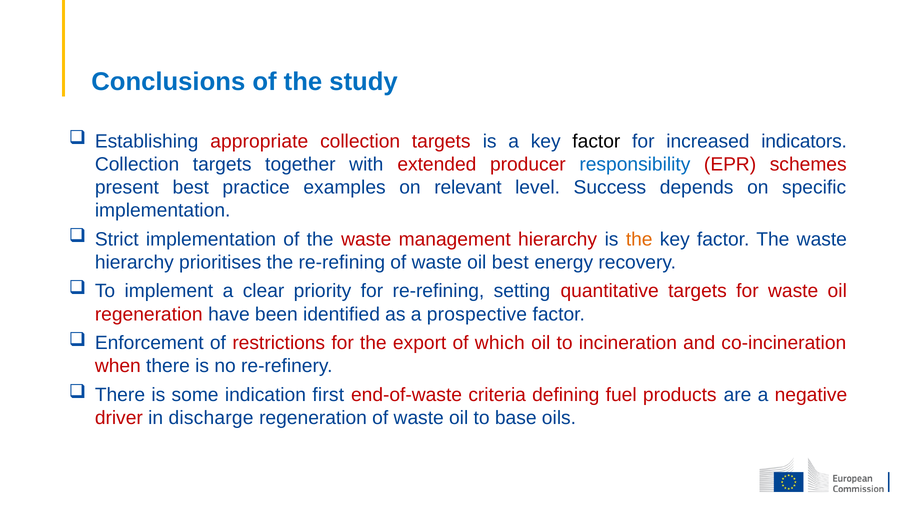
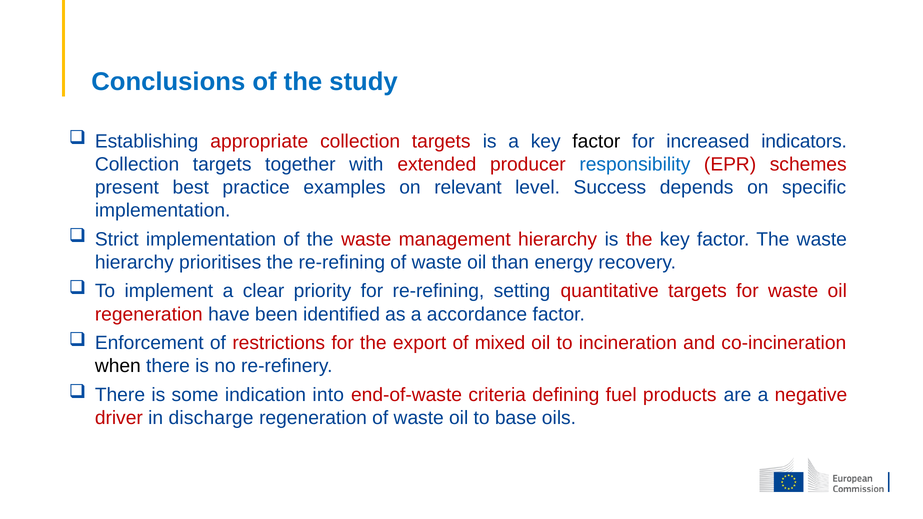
the colour: orange -> red (639, 239)
oil best: best -> than (510, 262)
prospective: prospective -> accordance (477, 314)
which: which -> mixed (500, 343)
when colour: red -> black (118, 366)
first: first -> into (328, 395)
